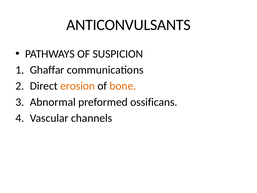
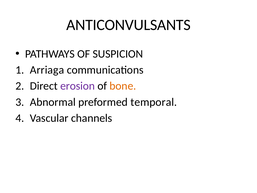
Ghaffar: Ghaffar -> Arriaga (47, 70)
erosion colour: orange -> purple (78, 86)
ossificans: ossificans -> temporal (154, 102)
